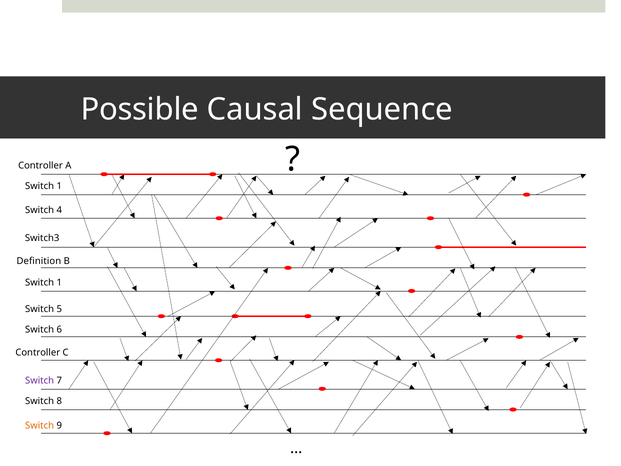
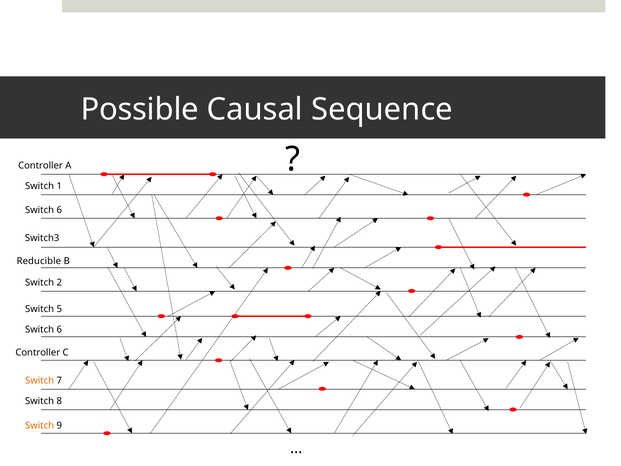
4: 4 -> 6 (59, 210)
Definition: Definition -> Reducible (39, 261)
1: 1 -> 2 (59, 282)
Switch colour: purple -> orange (40, 381)
